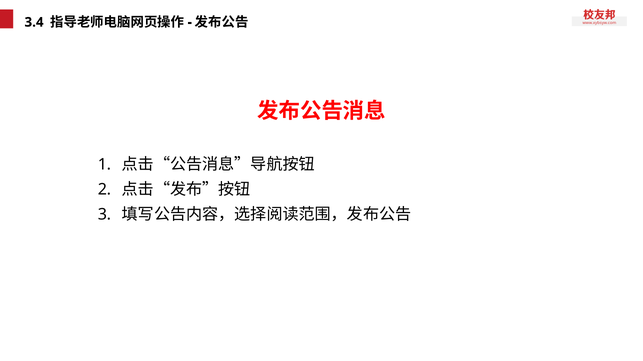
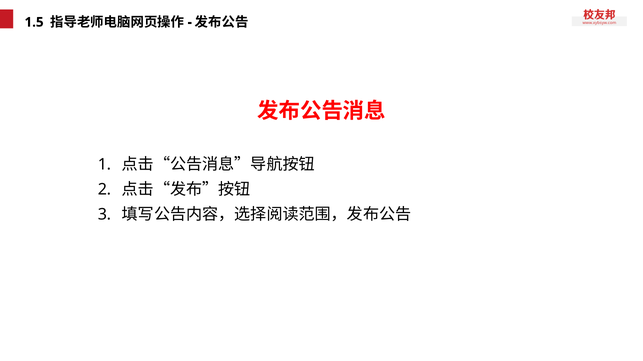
3.4: 3.4 -> 1.5 (34, 22)
